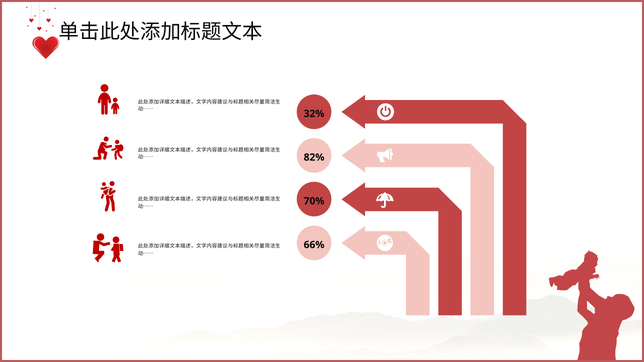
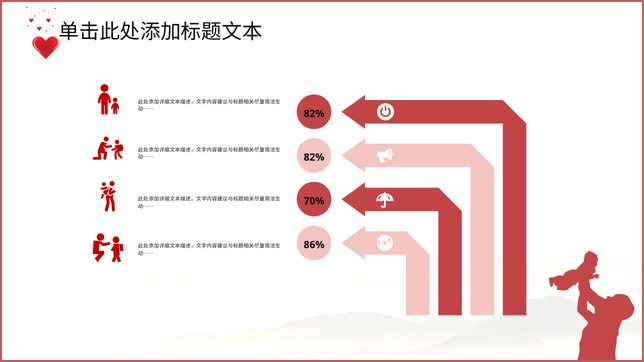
32%: 32% -> 82% (314, 114)
66%: 66% -> 86% (314, 245)
